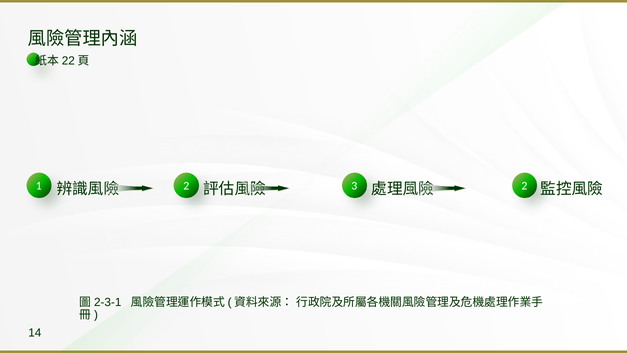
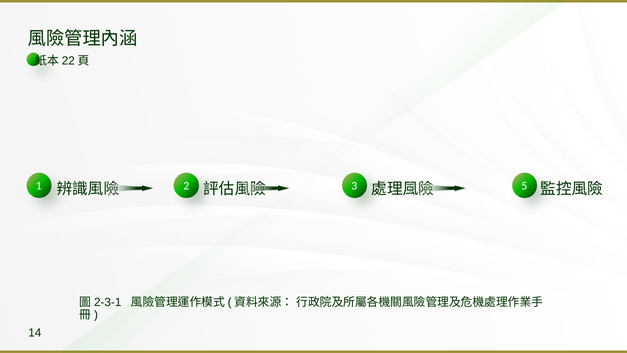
2: 2 -> 5 (524, 186)
